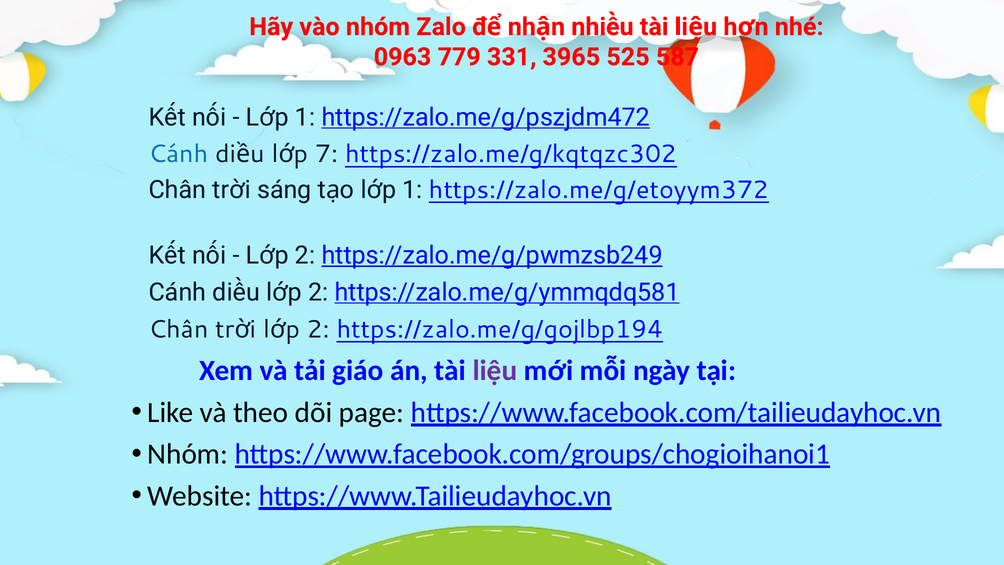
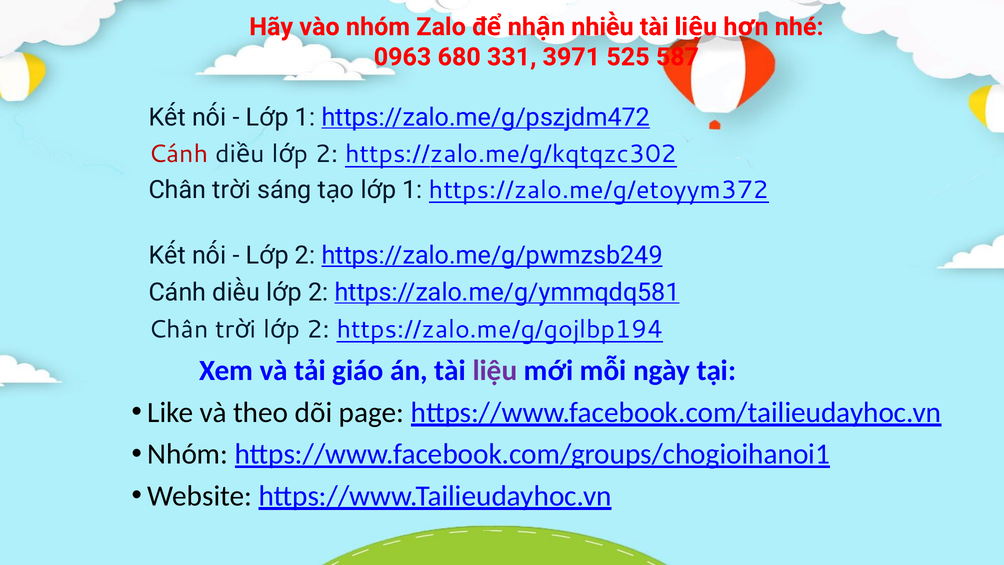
779: 779 -> 680 (459, 57)
3965: 3965 -> 3971 (571, 57)
Cánh colour: blue -> red (178, 154)
7: 7 -> 2 (327, 154)
